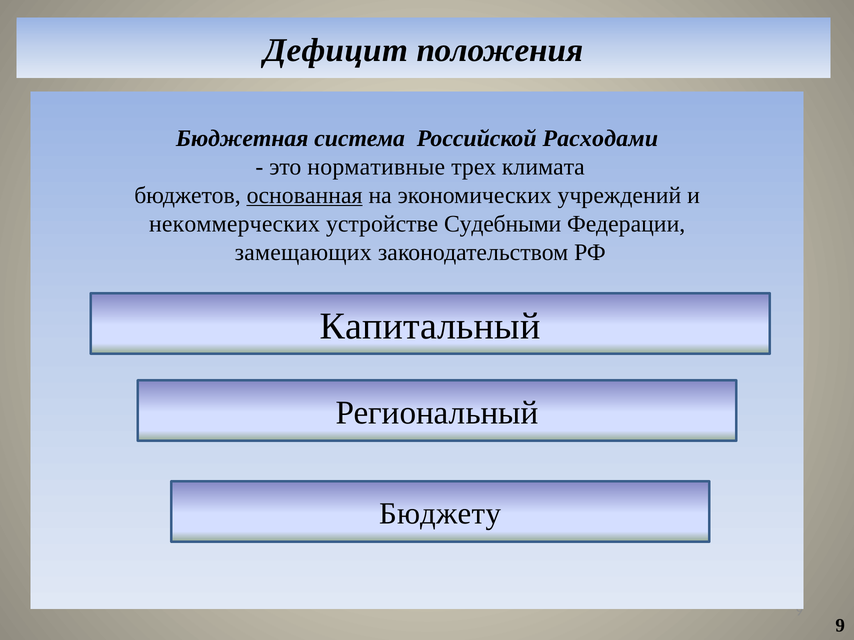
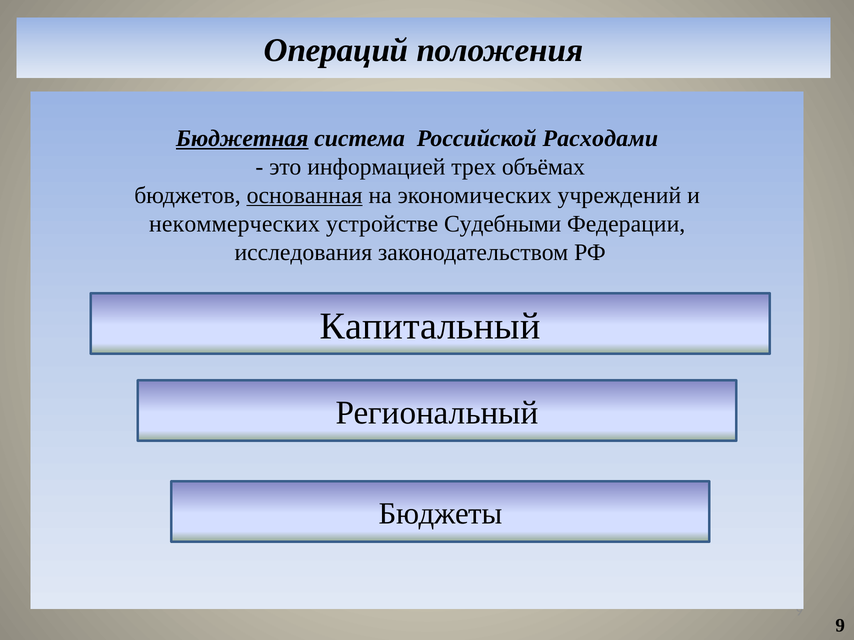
Дефицит: Дефицит -> Операций (336, 50)
Бюджетная underline: none -> present (242, 139)
нормативные: нормативные -> информацией (376, 167)
климата: климата -> объёмах (543, 167)
замещающих: замещающих -> исследования (303, 252)
Бюджету: Бюджету -> Бюджеты (440, 514)
